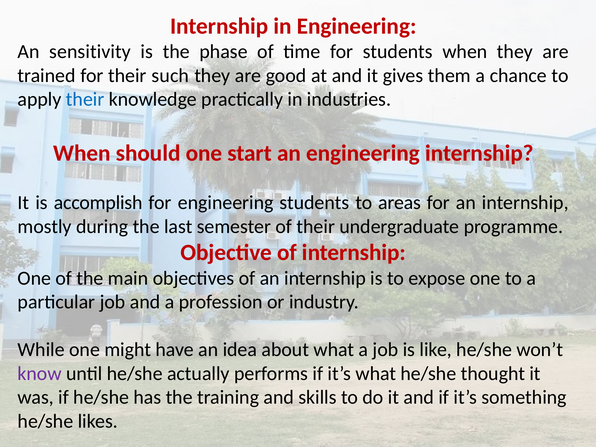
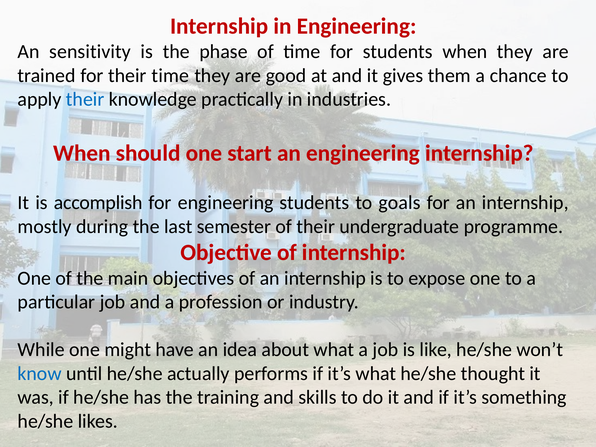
their such: such -> time (170, 75)
areas: areas -> goals (399, 203)
know colour: purple -> blue (40, 374)
